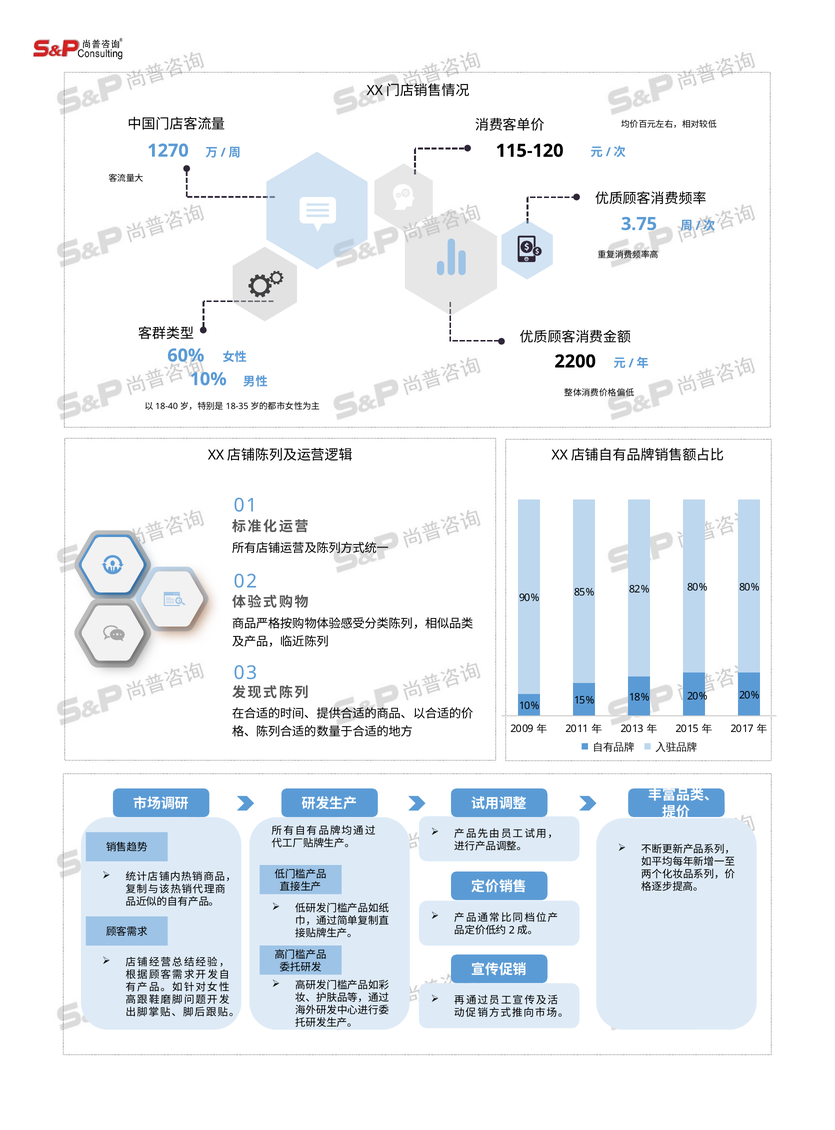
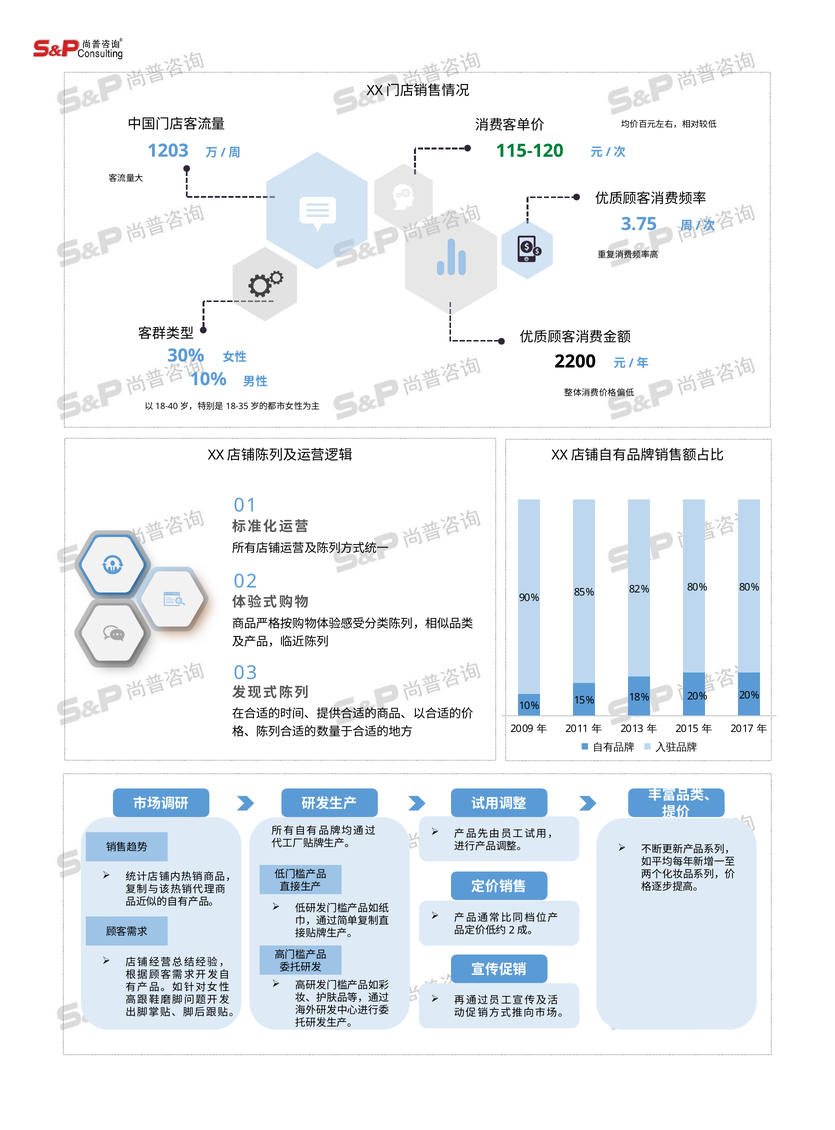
1270: 1270 -> 1203 (168, 151)
115-120 colour: black -> green (530, 151)
60%: 60% -> 30% (186, 355)
